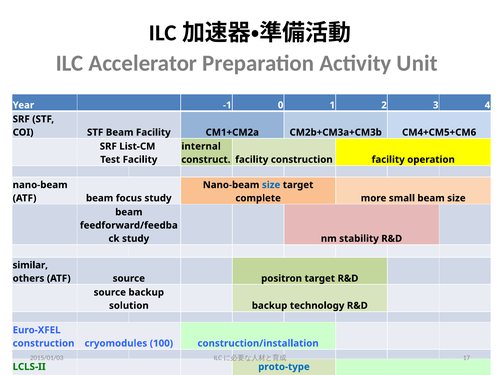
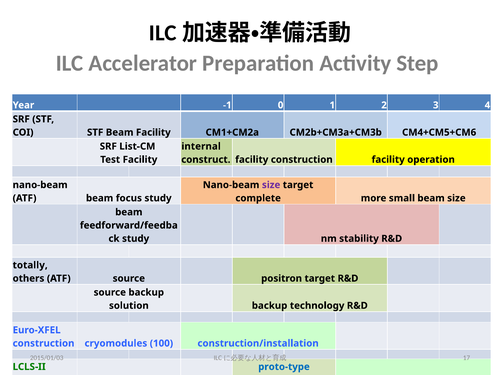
Unit: Unit -> Step (417, 63)
size colour: blue -> purple (271, 185)
similar: similar -> totally (30, 265)
